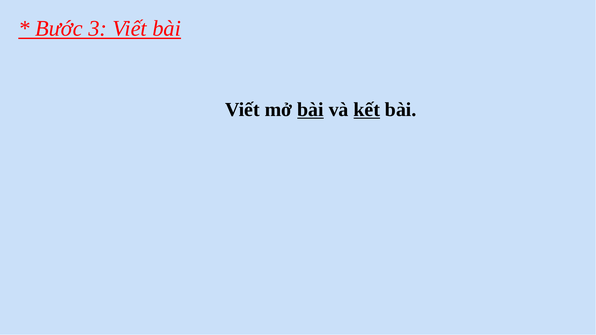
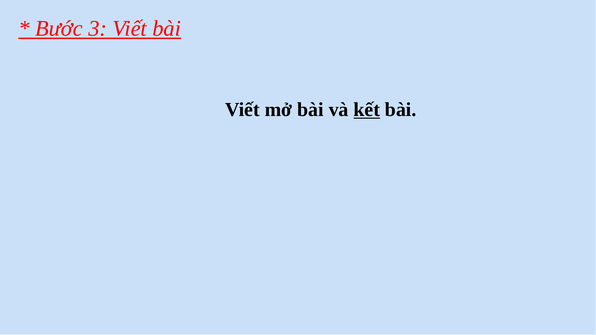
bài underline: present -> none (310, 110)
